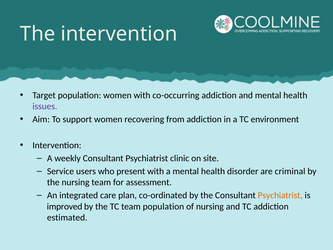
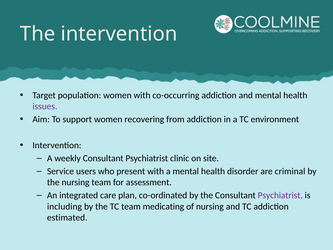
Psychiatrist colour: orange -> purple (280, 195)
improved: improved -> including (64, 206)
team population: population -> medicating (163, 206)
